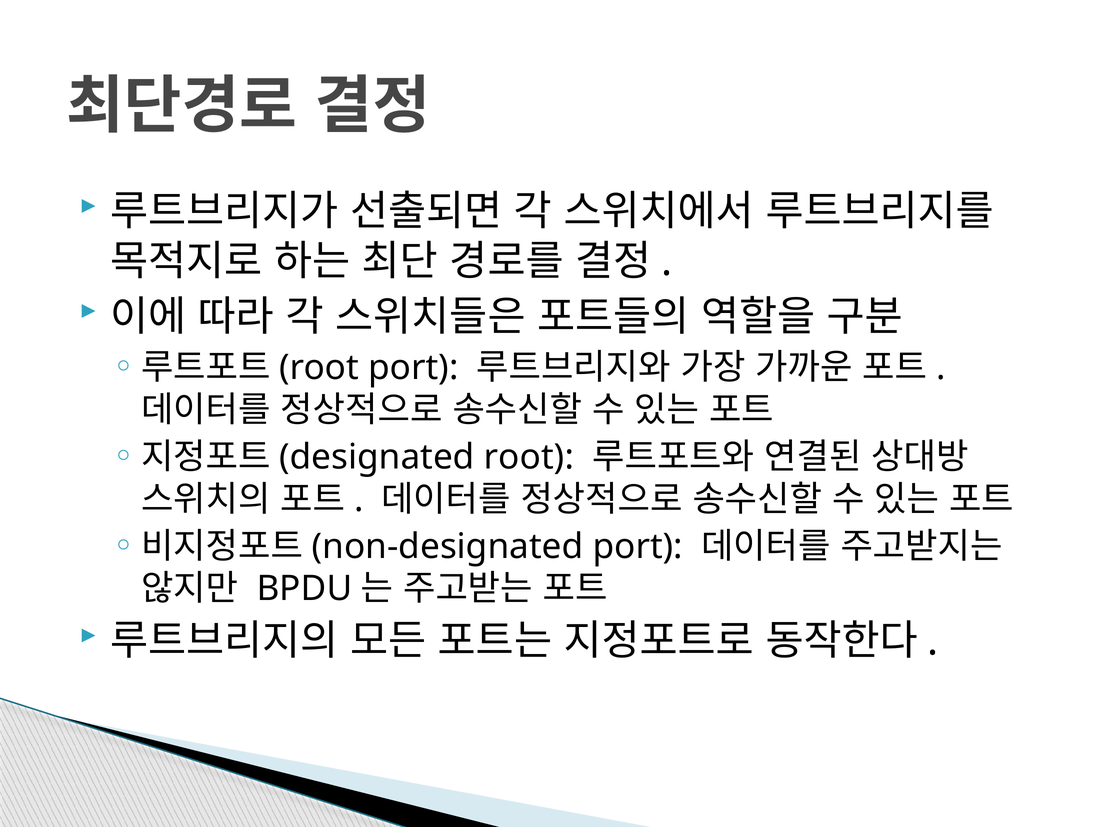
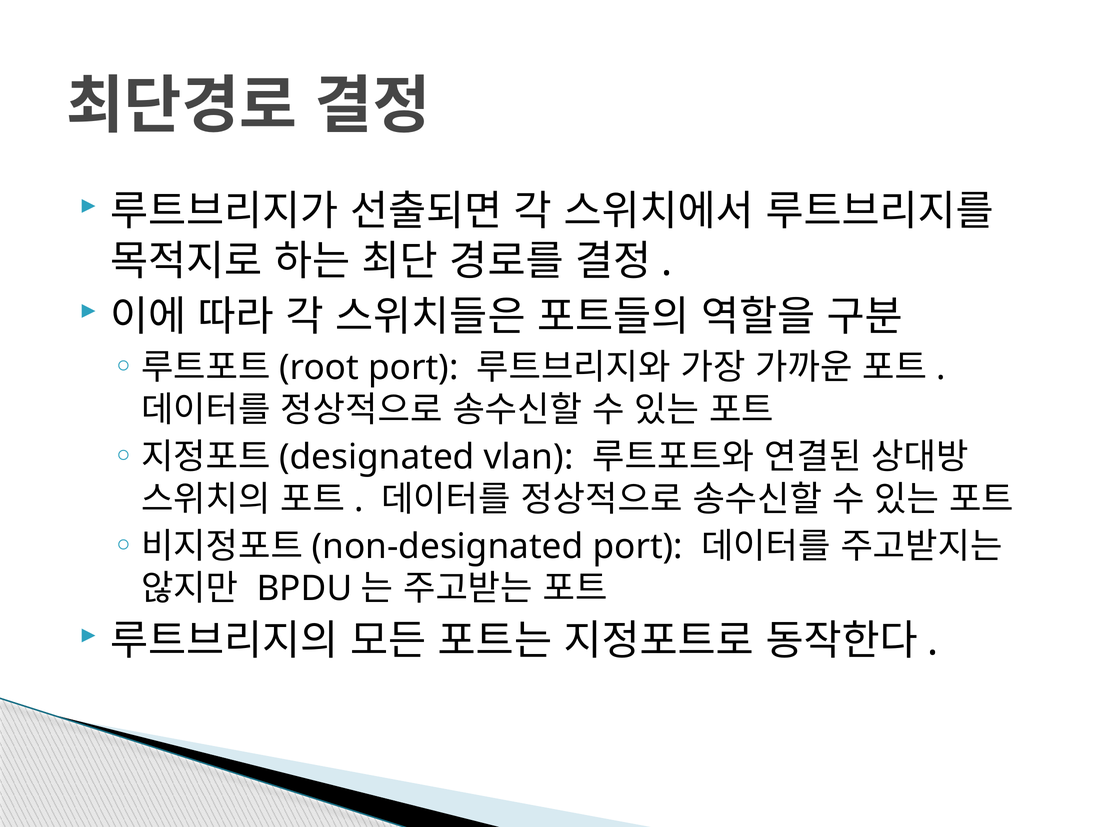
root: root -> vlan (529, 457)
